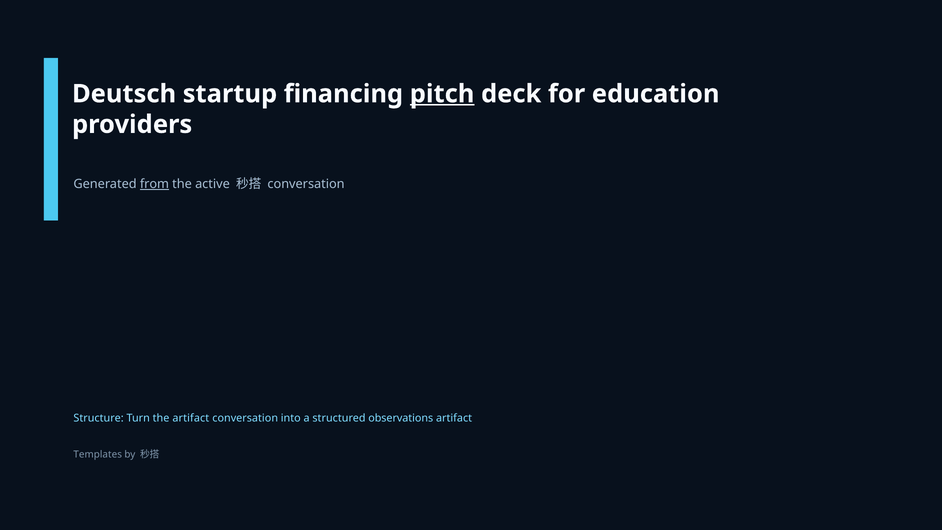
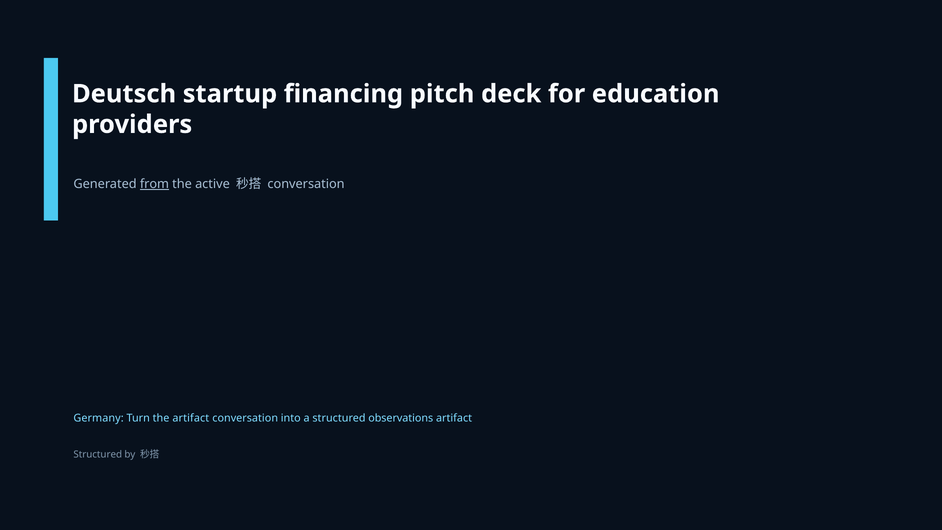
pitch underline: present -> none (442, 94)
Structure: Structure -> Germany (99, 418)
Templates: Templates -> Structured (98, 454)
